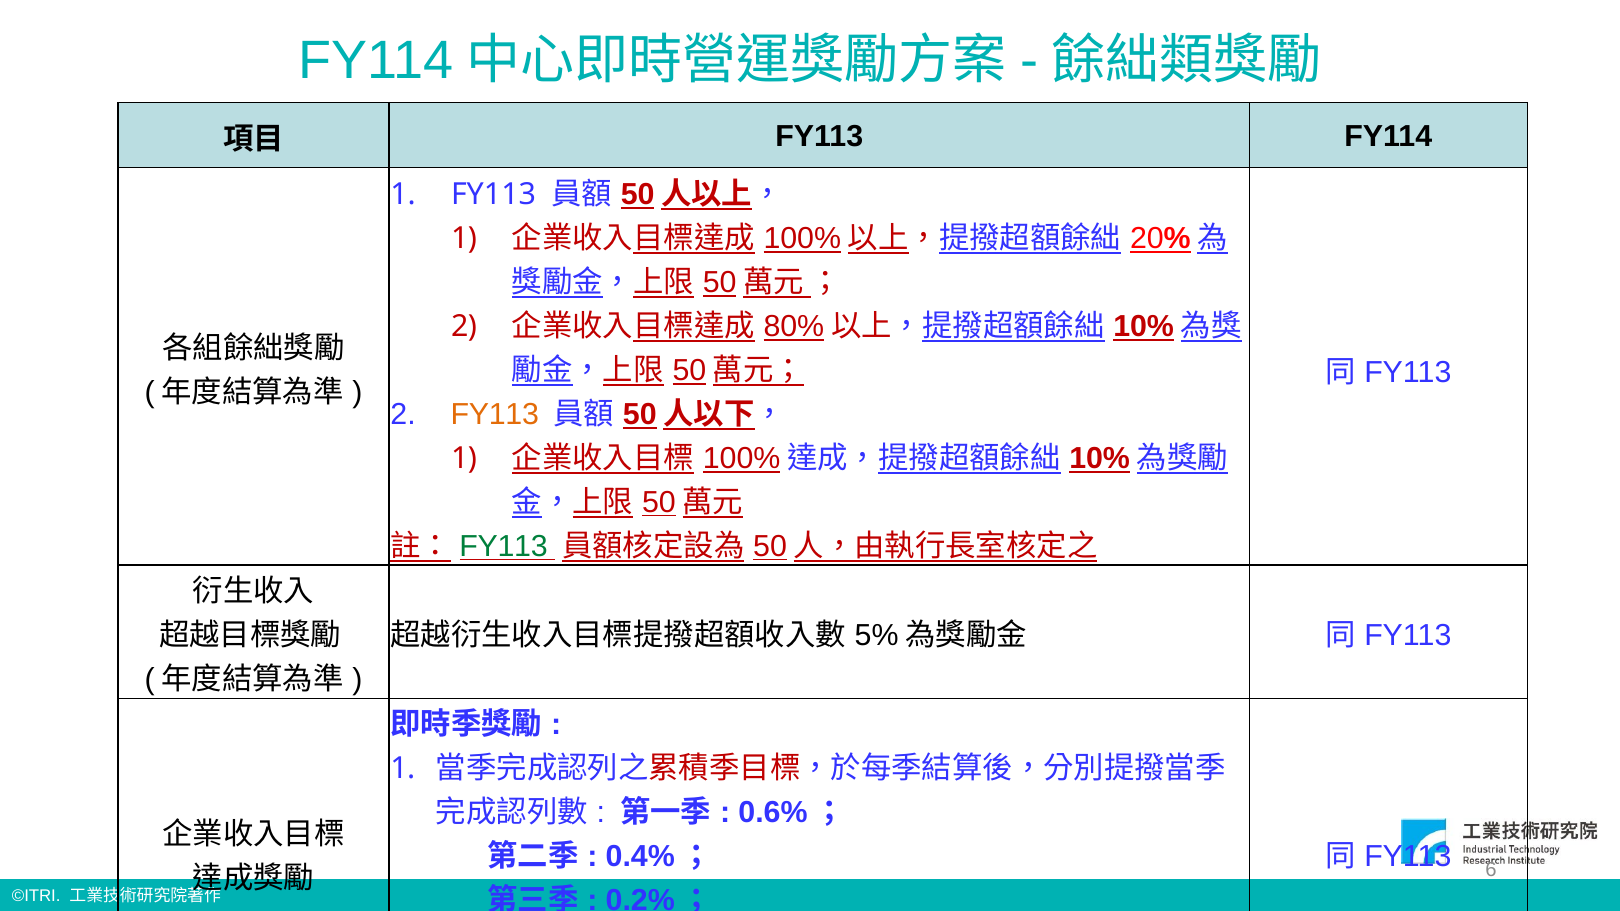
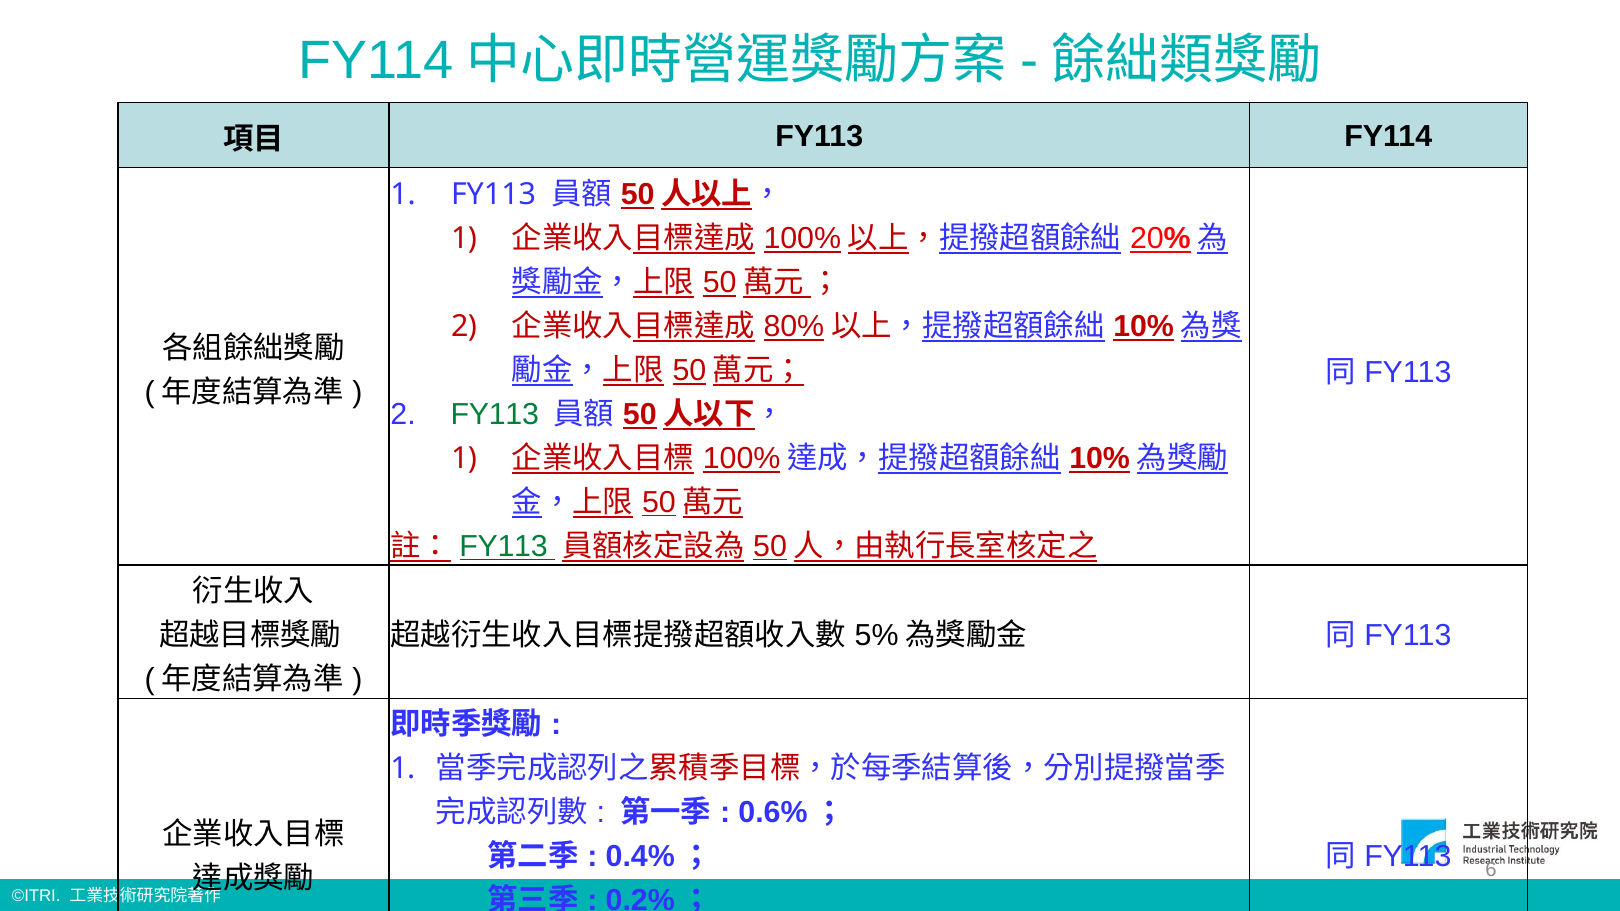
FY113 colour: orange -> green (495, 414)
